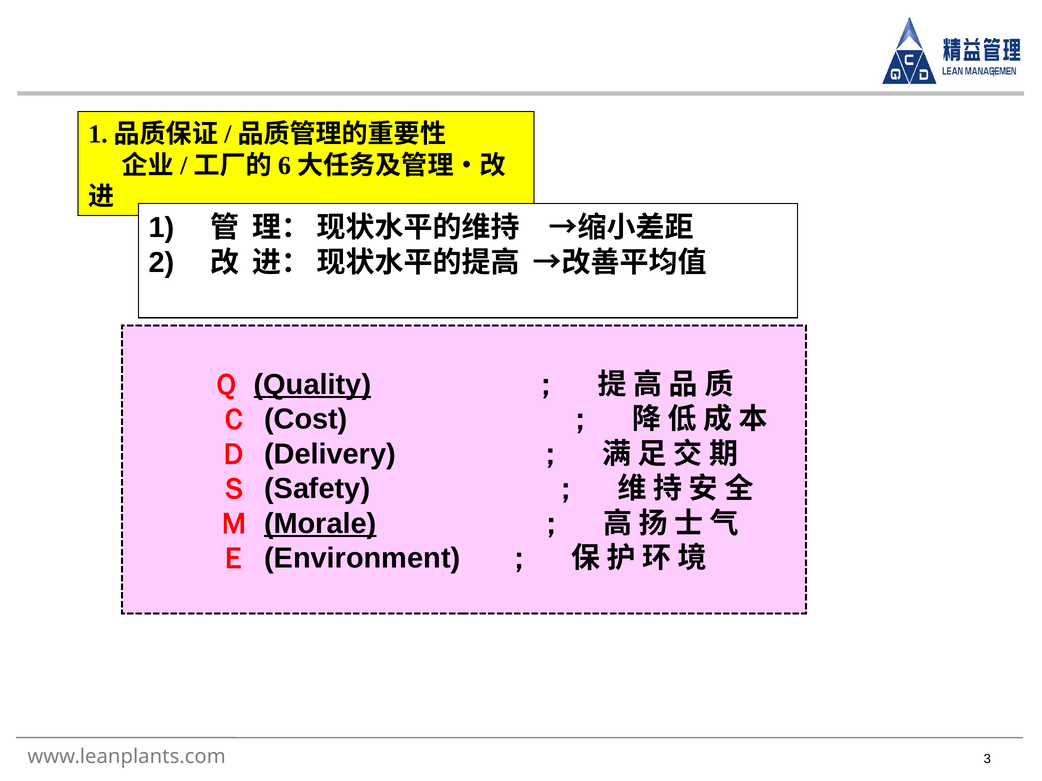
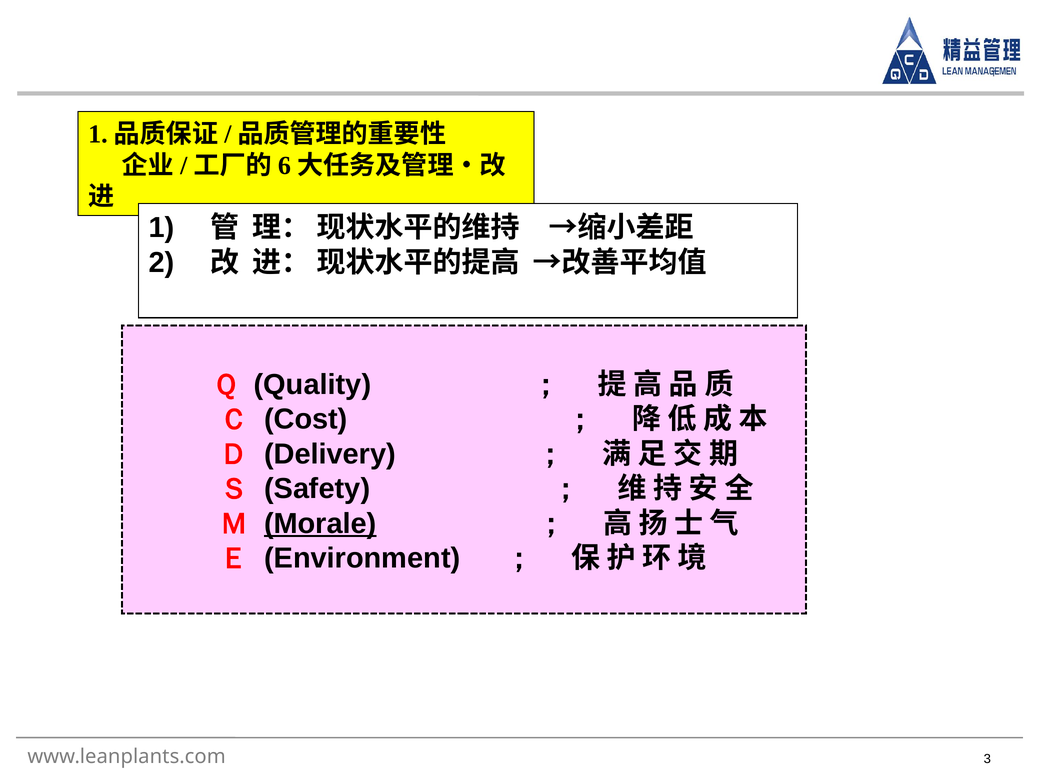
Quality underline: present -> none (312, 385)
